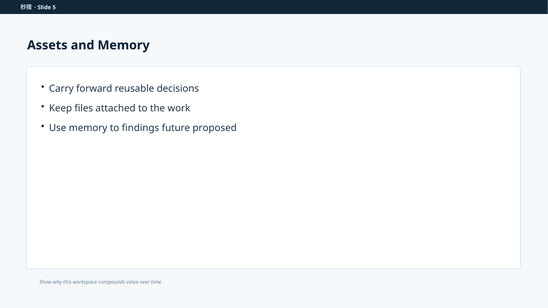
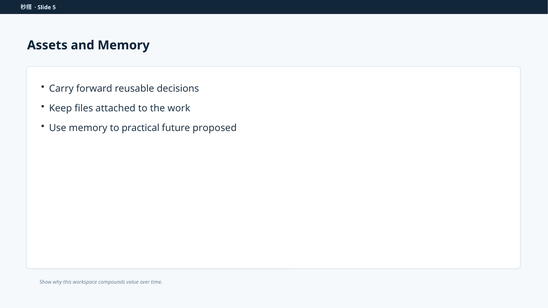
findings: findings -> practical (141, 128)
